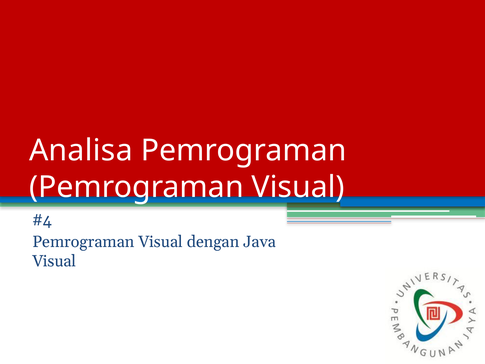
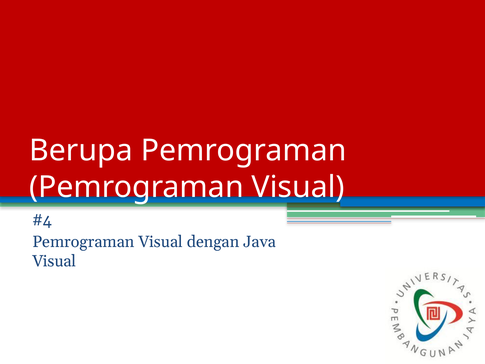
Analisa: Analisa -> Berupa (81, 150)
